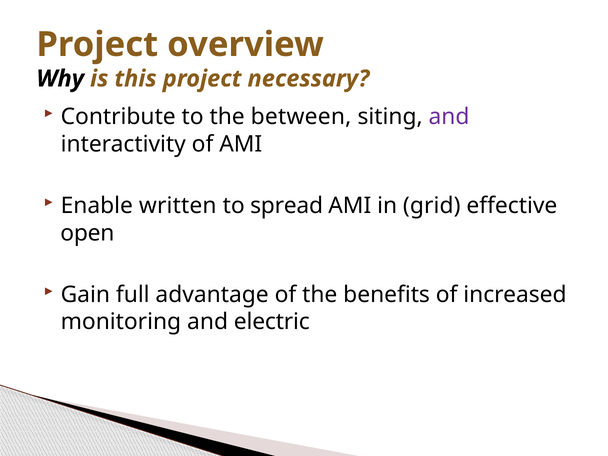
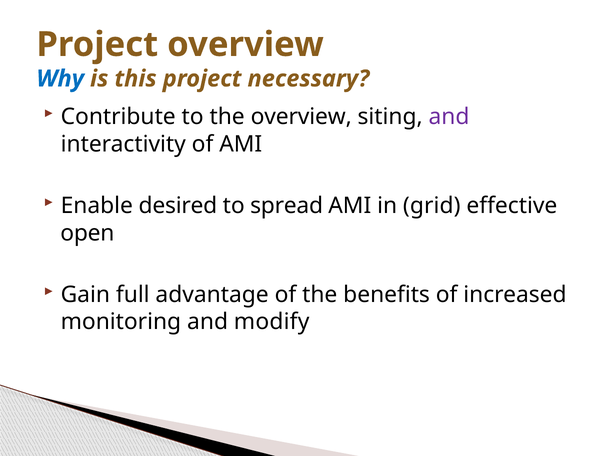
Why colour: black -> blue (60, 79)
the between: between -> overview (301, 117)
written: written -> desired (178, 206)
electric: electric -> modify (272, 322)
